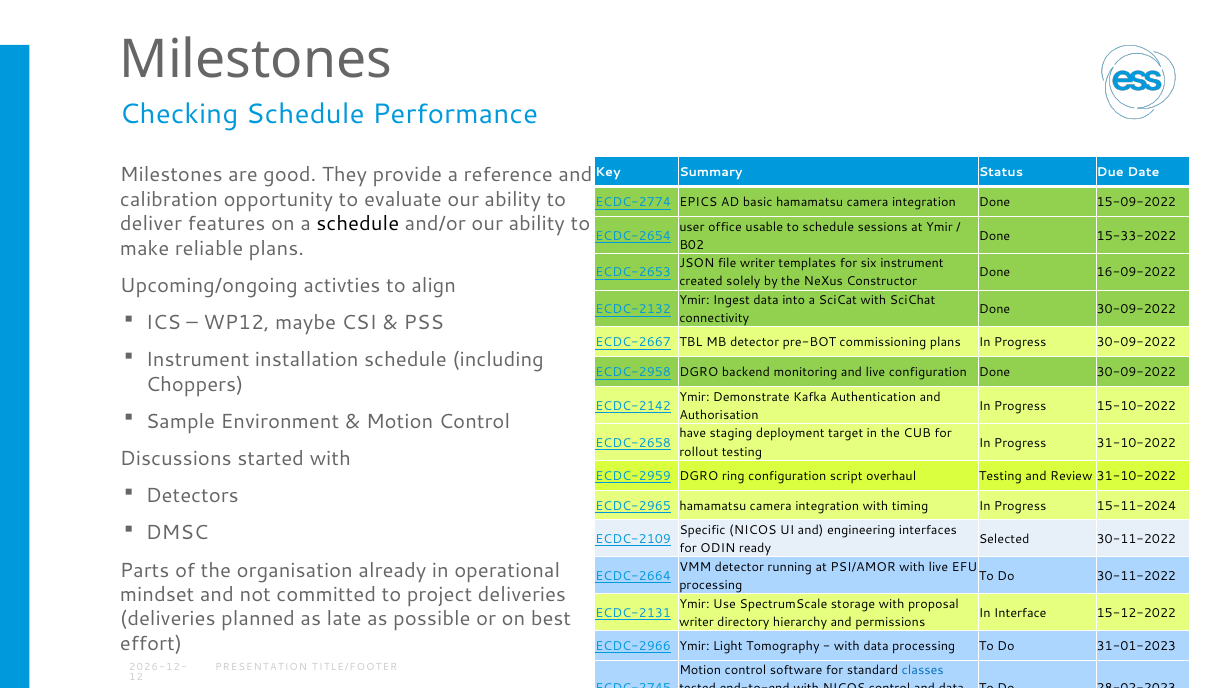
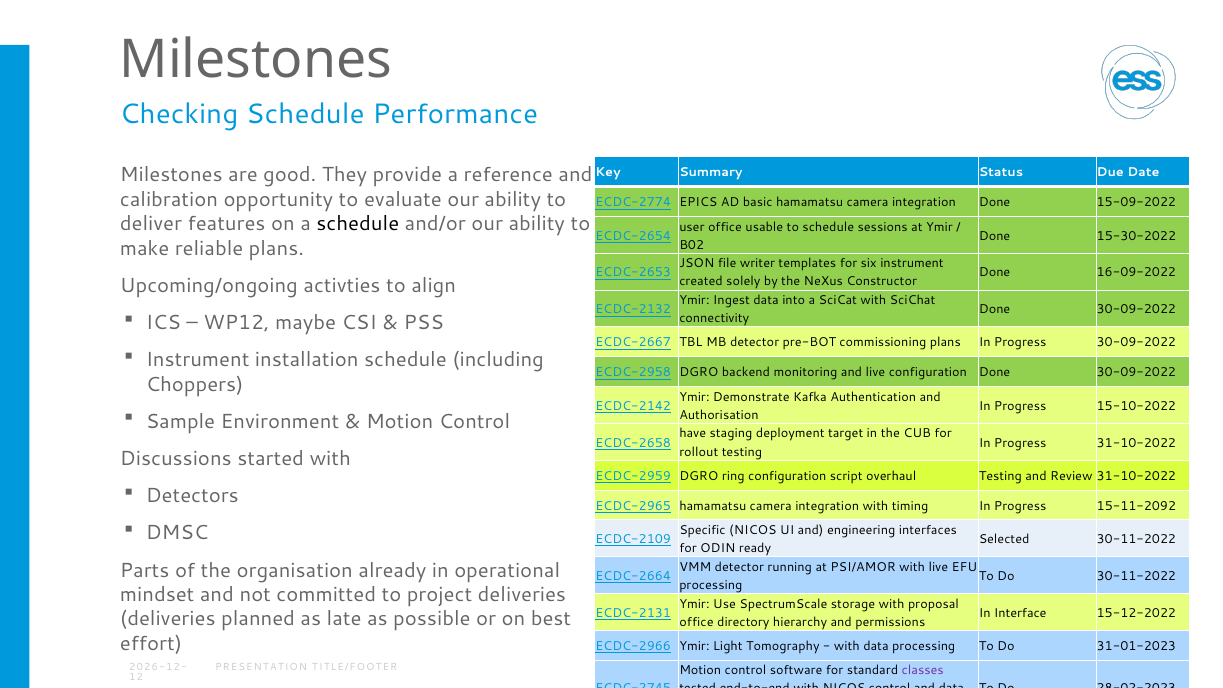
15-33-2022: 15-33-2022 -> 15-30-2022 (1136, 236)
15-11-2024: 15-11-2024 -> 15-11-2092 (1136, 506)
writer: writer -> office (696, 622)
classes colour: blue -> purple (923, 671)
